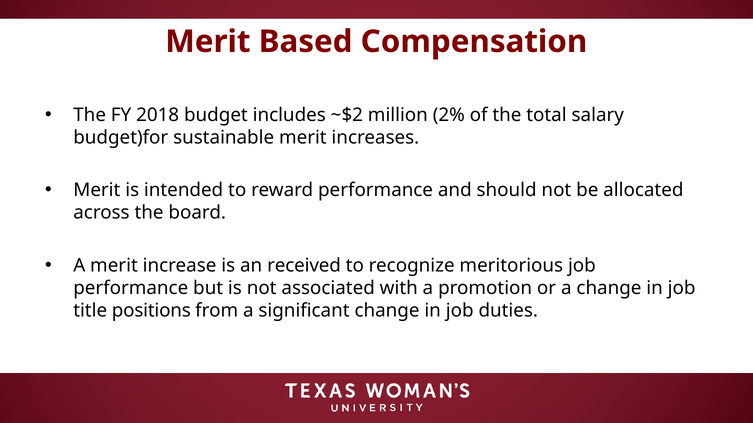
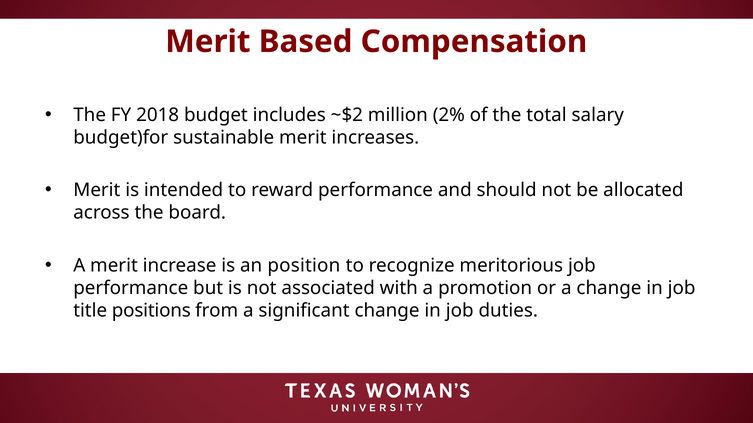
received: received -> position (304, 266)
